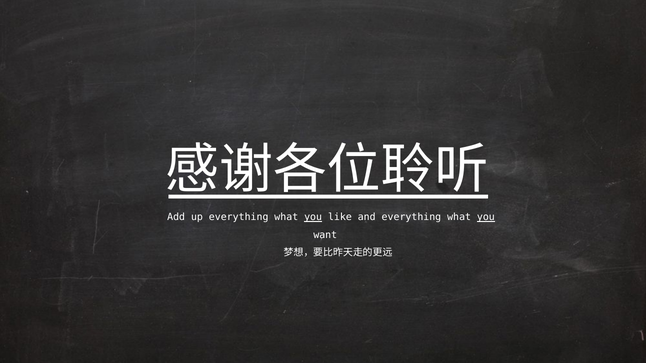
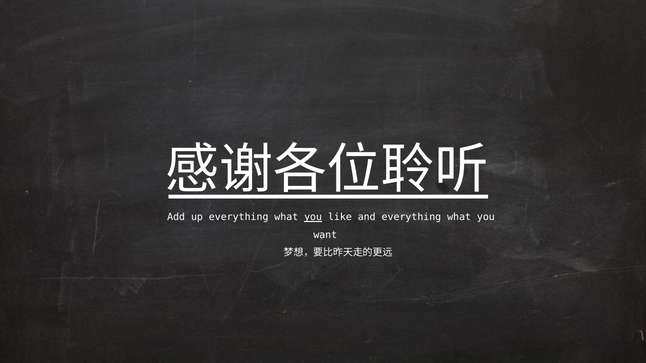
you underline: present -> none (486, 217)
